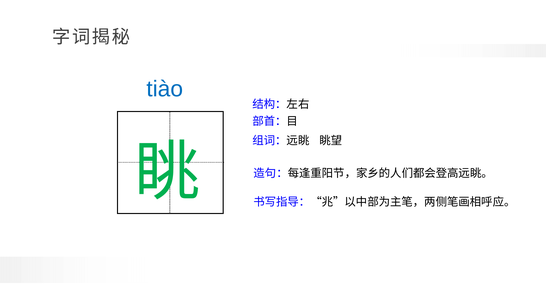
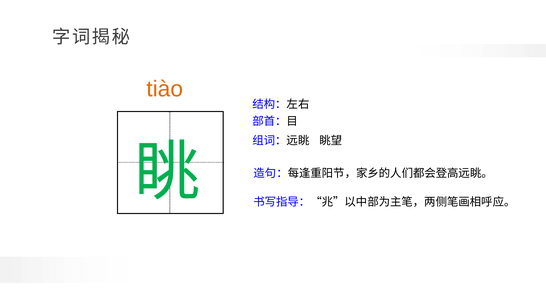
tiào colour: blue -> orange (165, 89)
